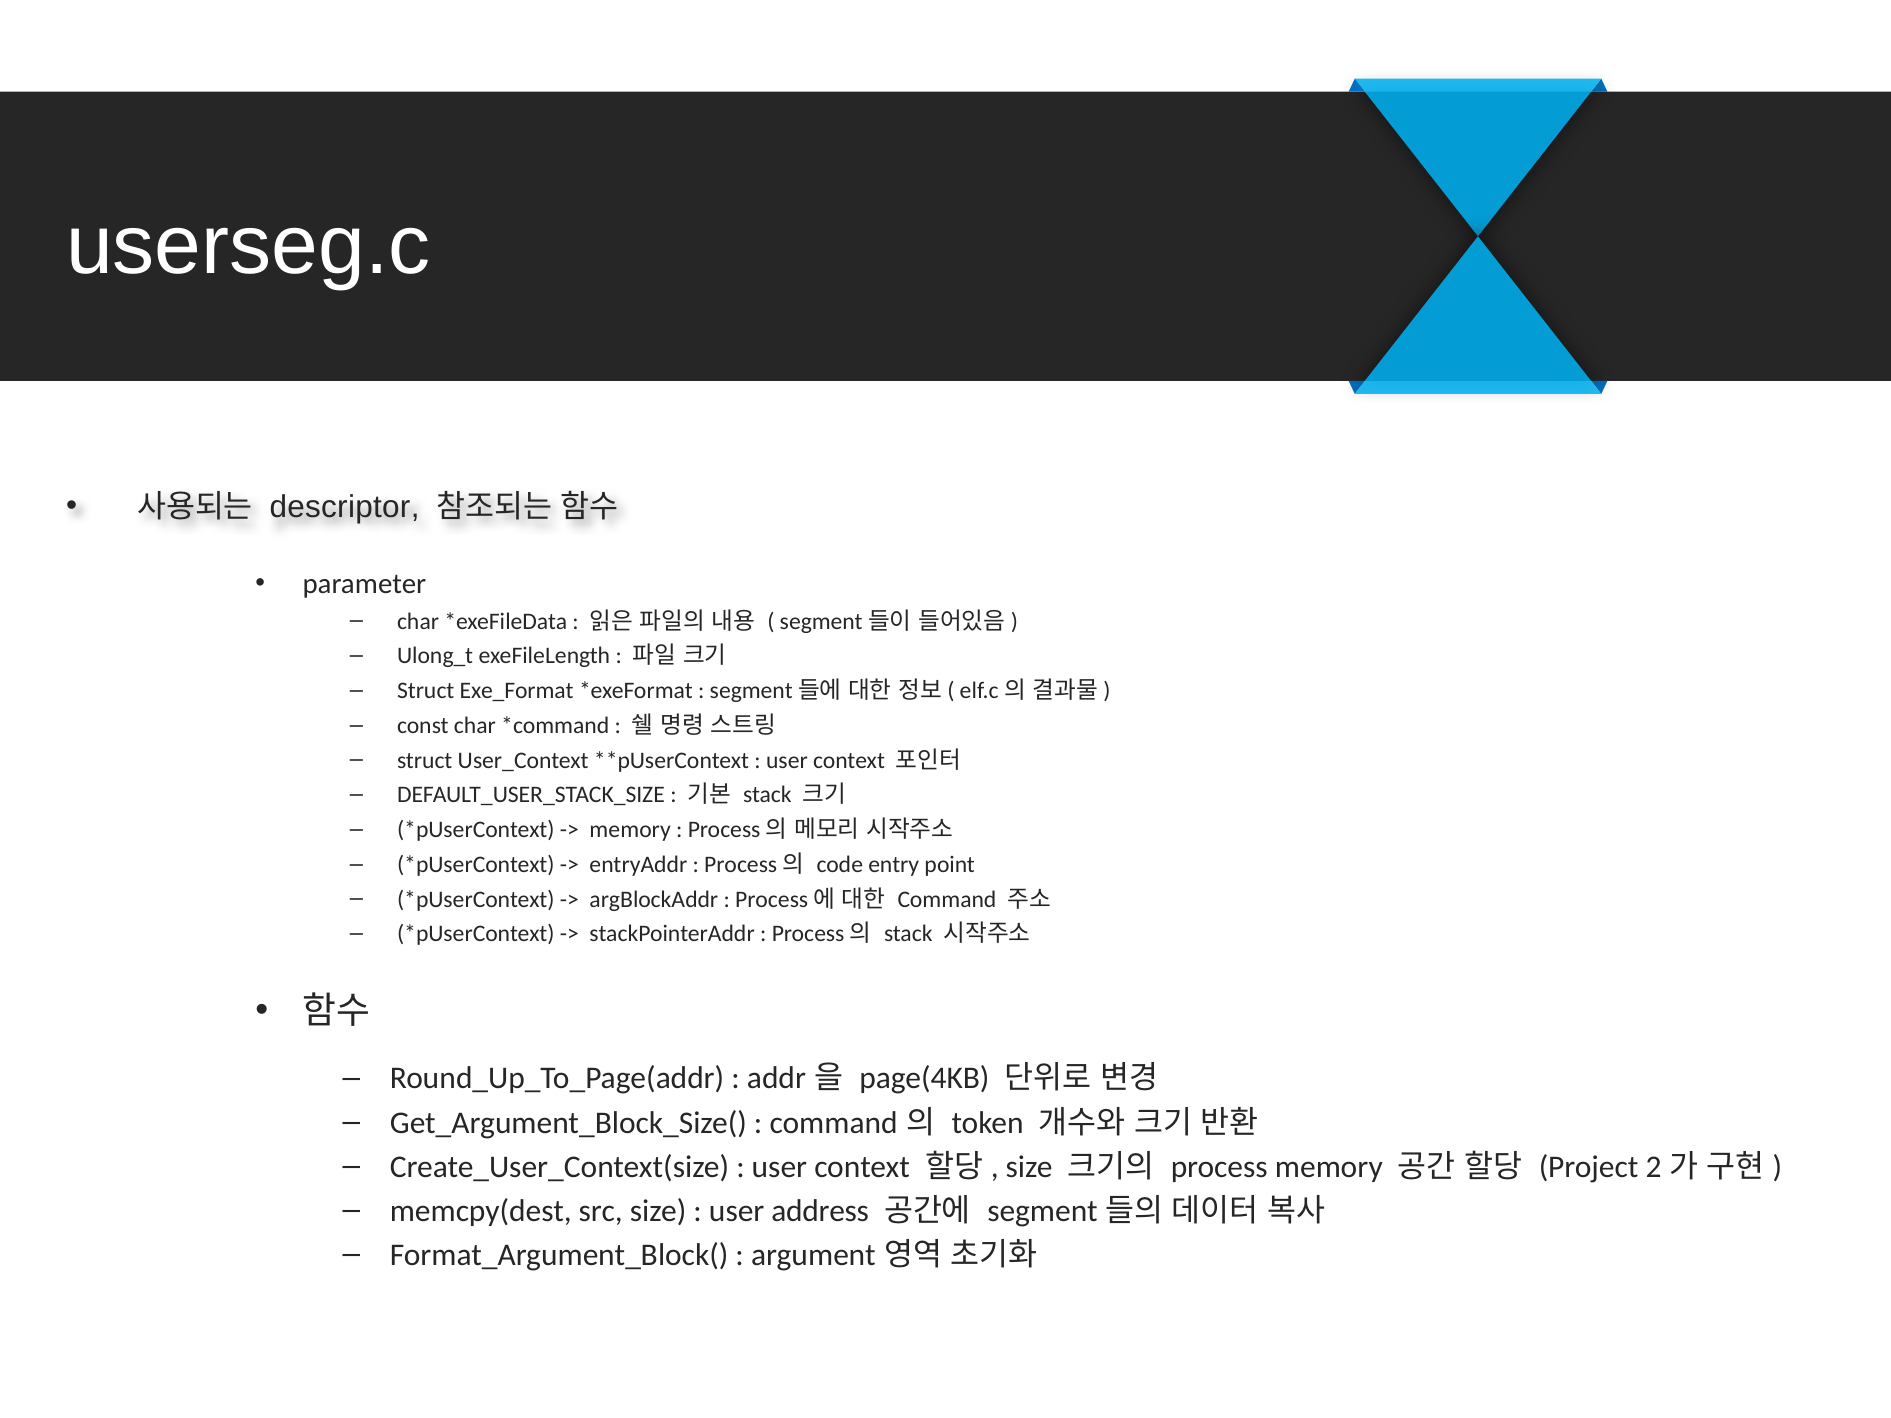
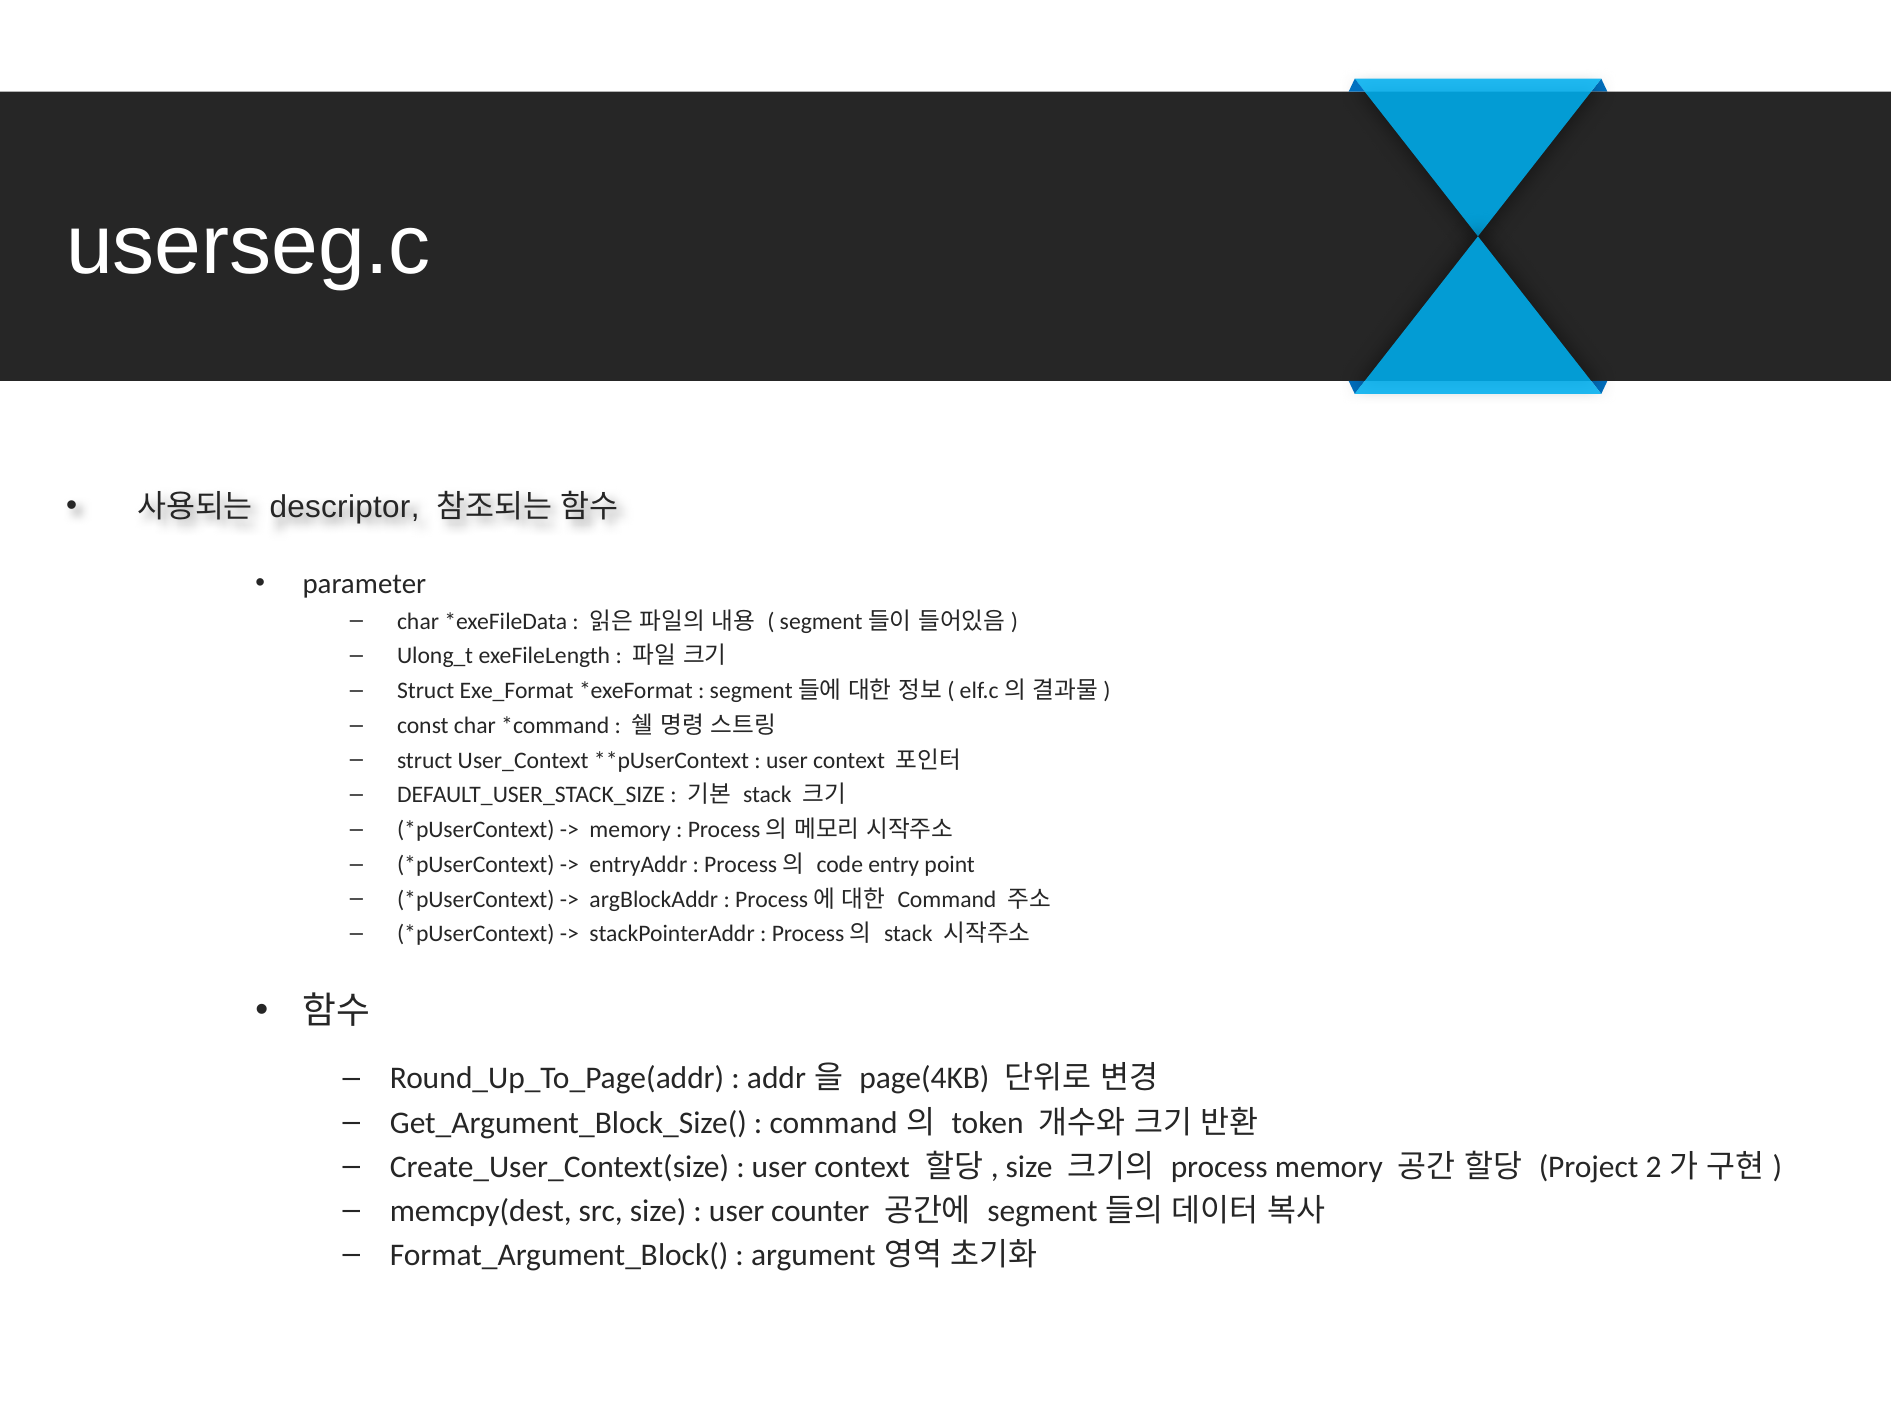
address: address -> counter (820, 1211)
